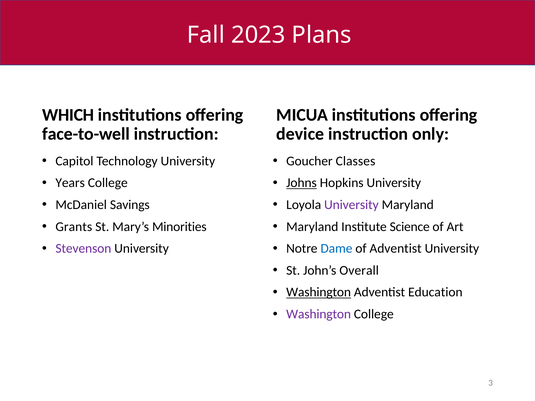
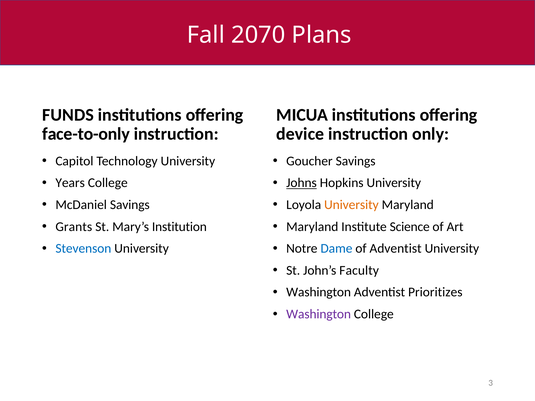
2023: 2023 -> 2070 (258, 35)
WHICH: WHICH -> FUNDS (68, 115)
face-to-well: face-to-well -> face-to-only (86, 134)
Goucher Classes: Classes -> Savings (356, 161)
University colour: purple -> orange (351, 205)
Minorities: Minorities -> Institution (179, 227)
Stevenson colour: purple -> blue (83, 249)
Overall: Overall -> Faculty (359, 271)
Washington underline: present -> none (319, 292)
Education: Education -> Prioritizes (435, 292)
